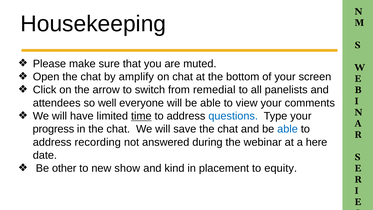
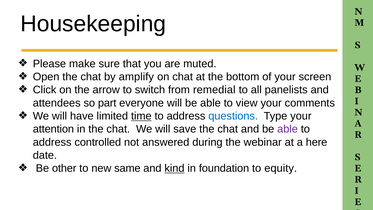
well: well -> part (107, 103)
progress: progress -> attention (53, 129)
able colour: blue -> purple (288, 129)
recording: recording -> controlled (98, 142)
show: show -> same (127, 168)
kind underline: none -> present (174, 168)
placement: placement -> foundation (224, 168)
